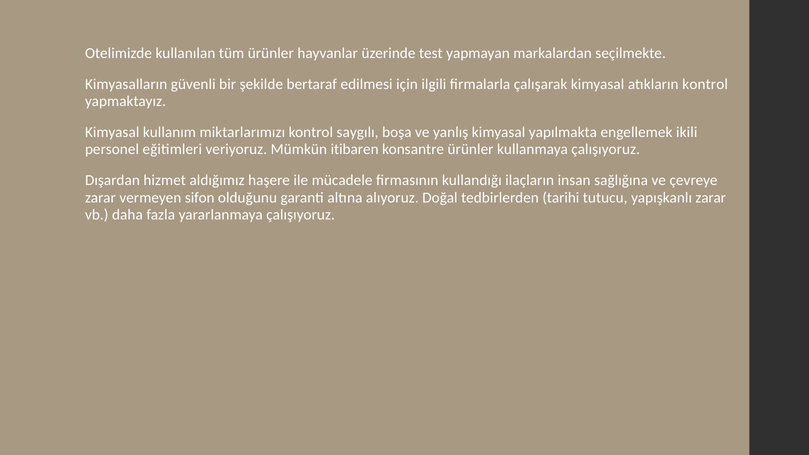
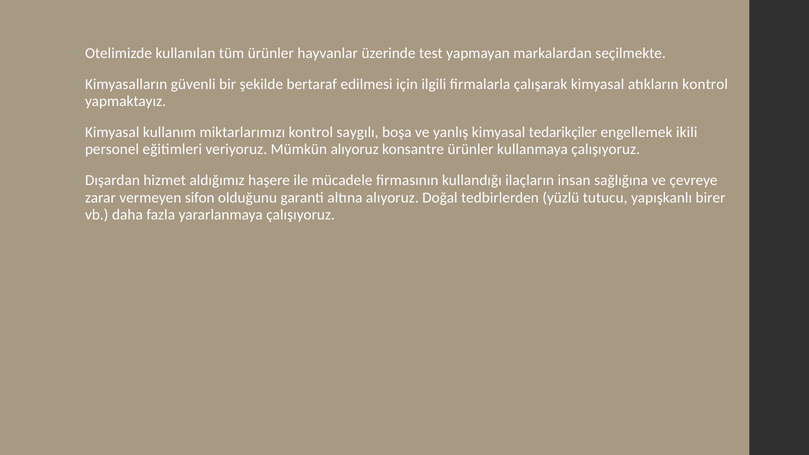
yapılmakta: yapılmakta -> tedarikçiler (563, 132)
Mümkün itibaren: itibaren -> alıyoruz (355, 149)
tarihi: tarihi -> yüzlü (561, 198)
yapışkanlı zarar: zarar -> birer (711, 198)
